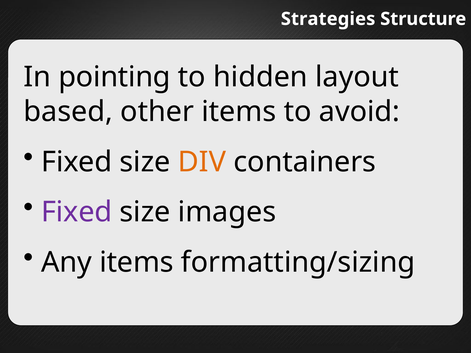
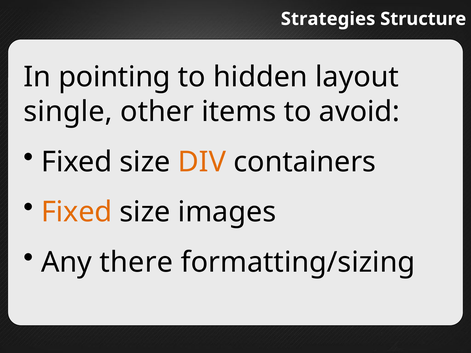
based: based -> single (68, 112)
Fixed colour: purple -> orange (77, 212)
Any items: items -> there (136, 262)
